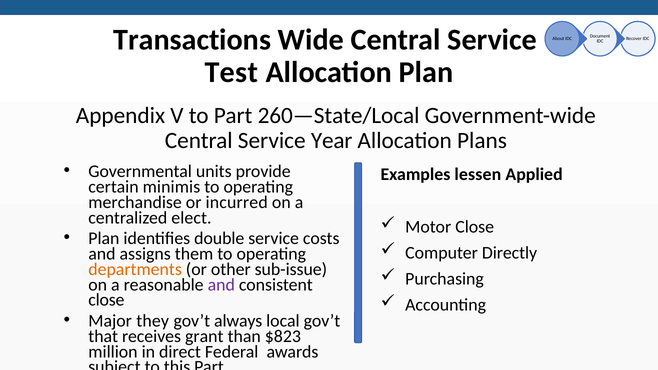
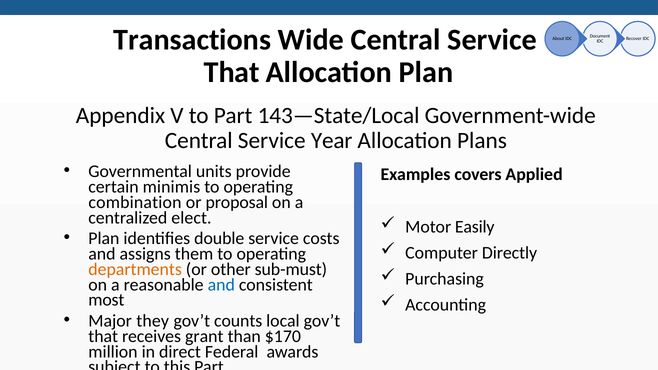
Test: Test -> That (232, 72)
260—State/Local: 260—State/Local -> 143—State/Local (339, 116)
lessen: lessen -> covers (478, 175)
merchandise: merchandise -> combination (135, 202)
incurred: incurred -> proposal (237, 202)
Motor Close: Close -> Easily (475, 227)
sub-issue: sub-issue -> sub-must (291, 269)
and colour: purple -> blue (221, 285)
close: close -> most (106, 300)
always: always -> counts (238, 321)
$823: $823 -> $170 (283, 336)
